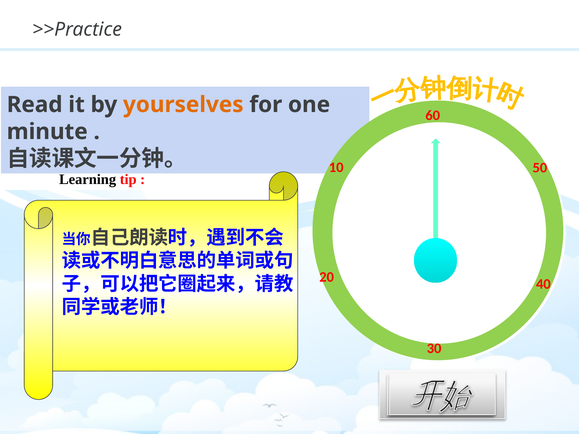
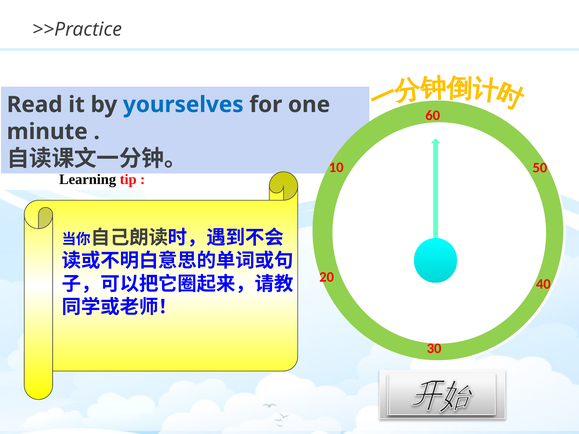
yourselves colour: orange -> blue (183, 105)
